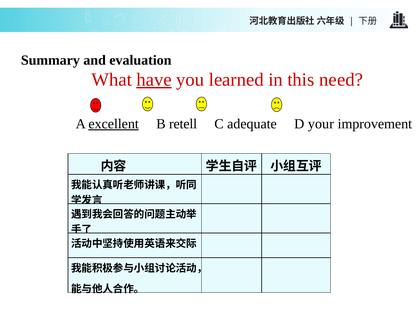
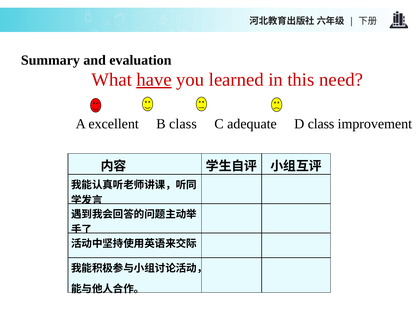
excellent underline: present -> none (114, 124)
B retell: retell -> class (183, 124)
D your: your -> class (321, 124)
